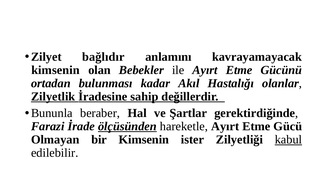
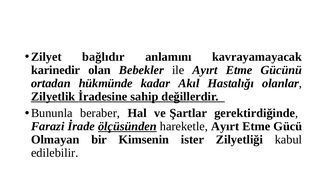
kimsenin: kimsenin -> karinedir (56, 70)
bulunması: bulunması -> hükmünde (106, 83)
kabul underline: present -> none (288, 140)
